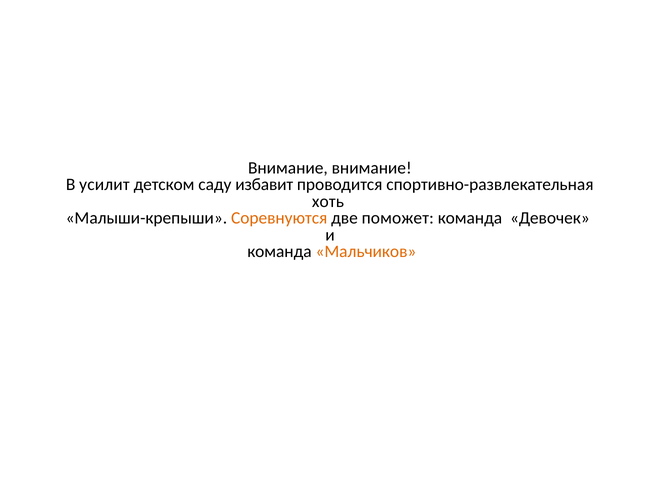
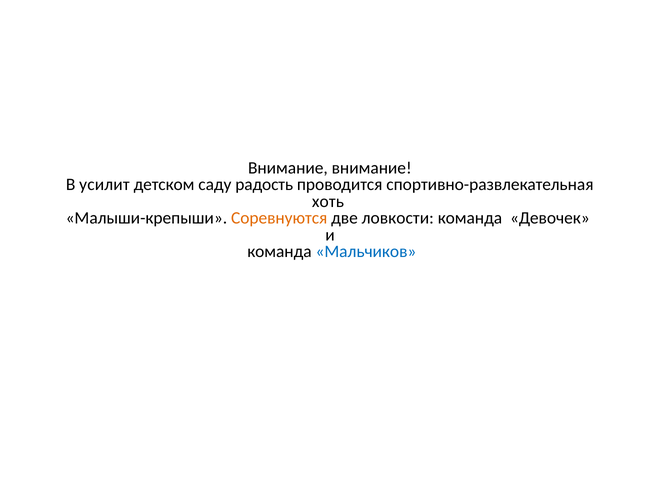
избавит: избавит -> радость (264, 185)
поможет: поможет -> ловкости (398, 218)
Мальчиков colour: orange -> blue (366, 252)
